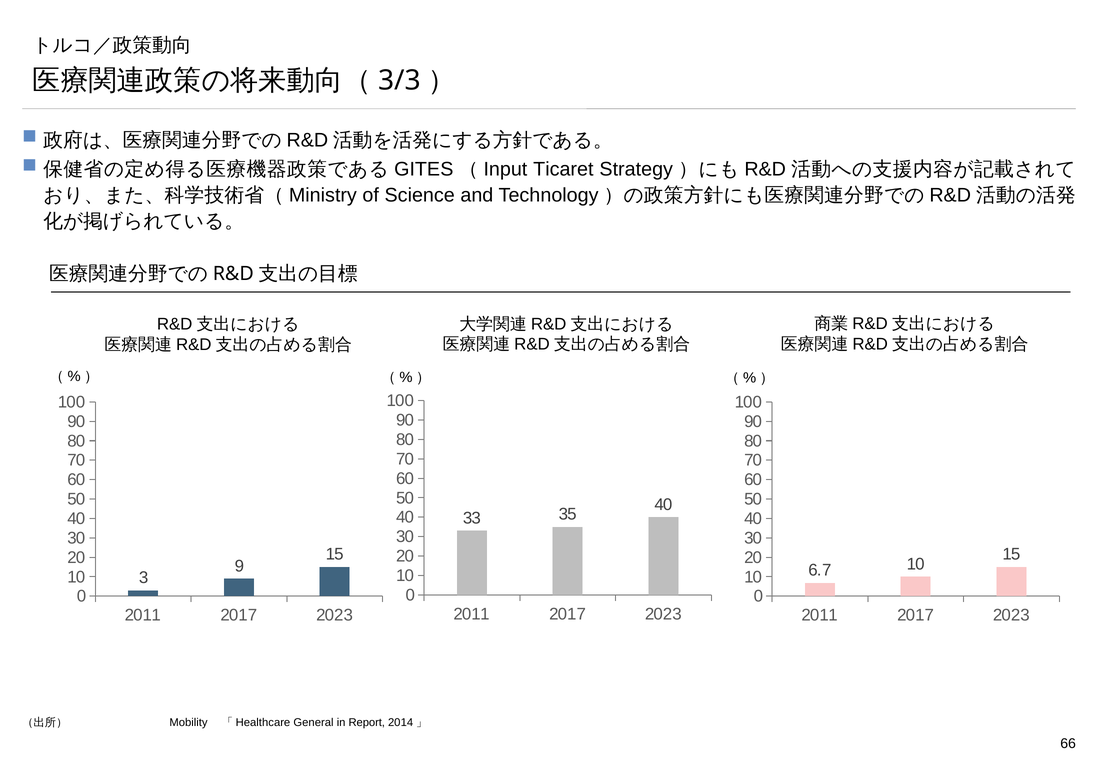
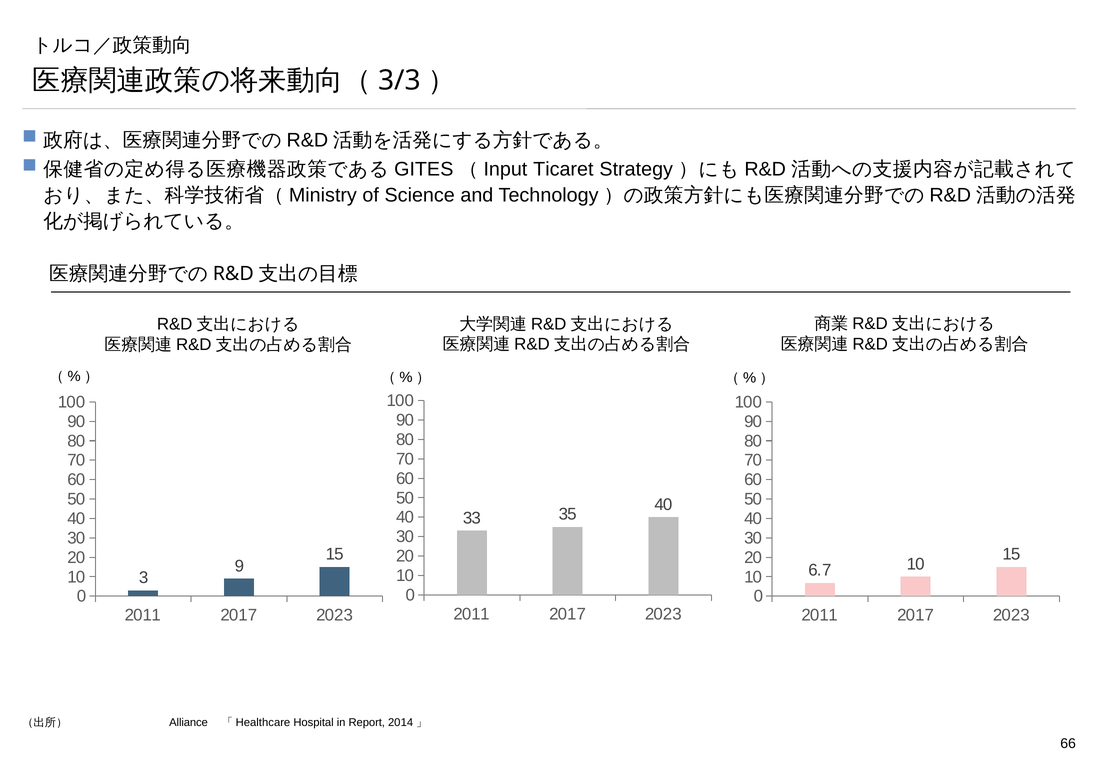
Mobility: Mobility -> Alliance (189, 723)
General: General -> Hospital (314, 723)
